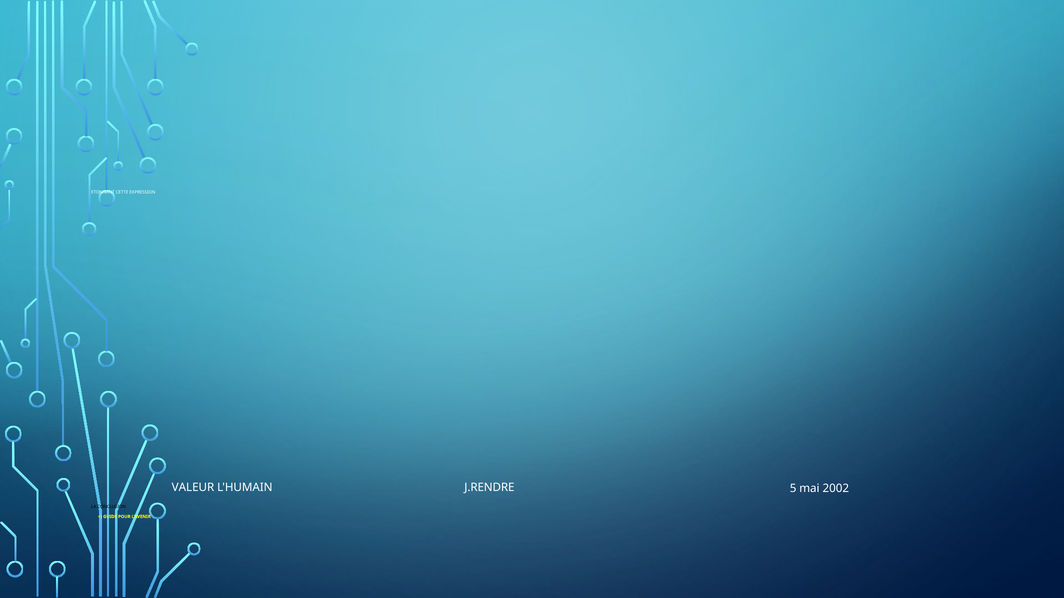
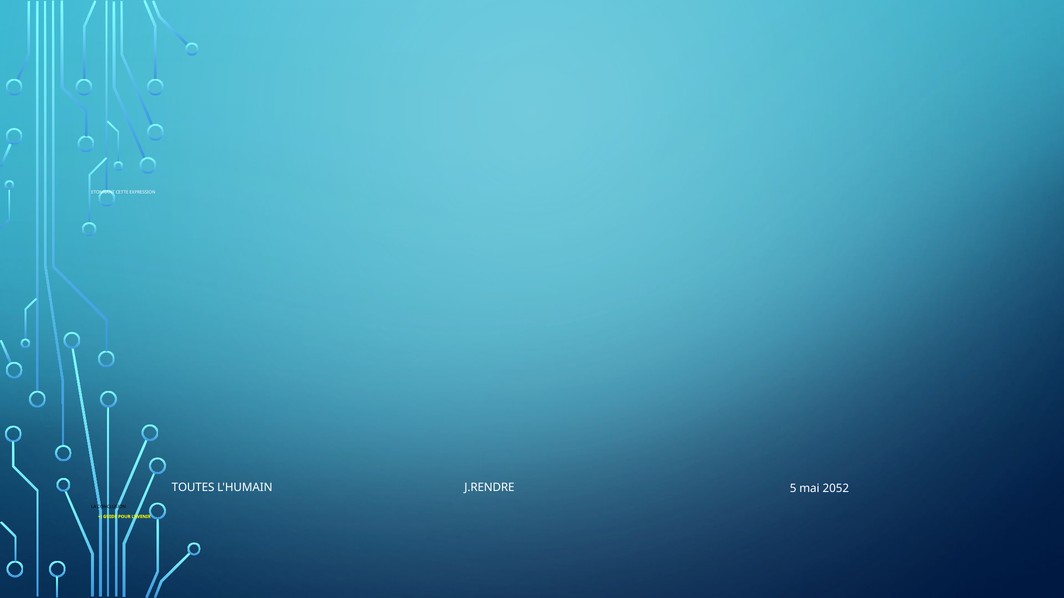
VALEUR: VALEUR -> TOUTES (193, 488)
2002: 2002 -> 2052 (836, 489)
